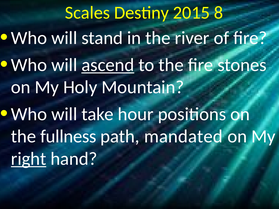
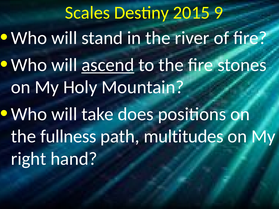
8: 8 -> 9 (219, 13)
hour: hour -> does (136, 114)
mandated: mandated -> multitudes (184, 137)
right underline: present -> none (29, 159)
